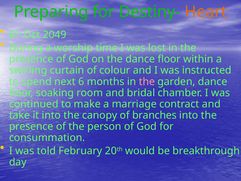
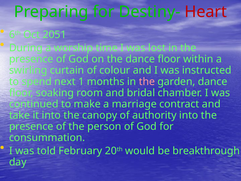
Heart colour: orange -> red (206, 12)
2049: 2049 -> 2051 (55, 35)
6: 6 -> 1 (81, 81)
branches: branches -> authority (154, 115)
